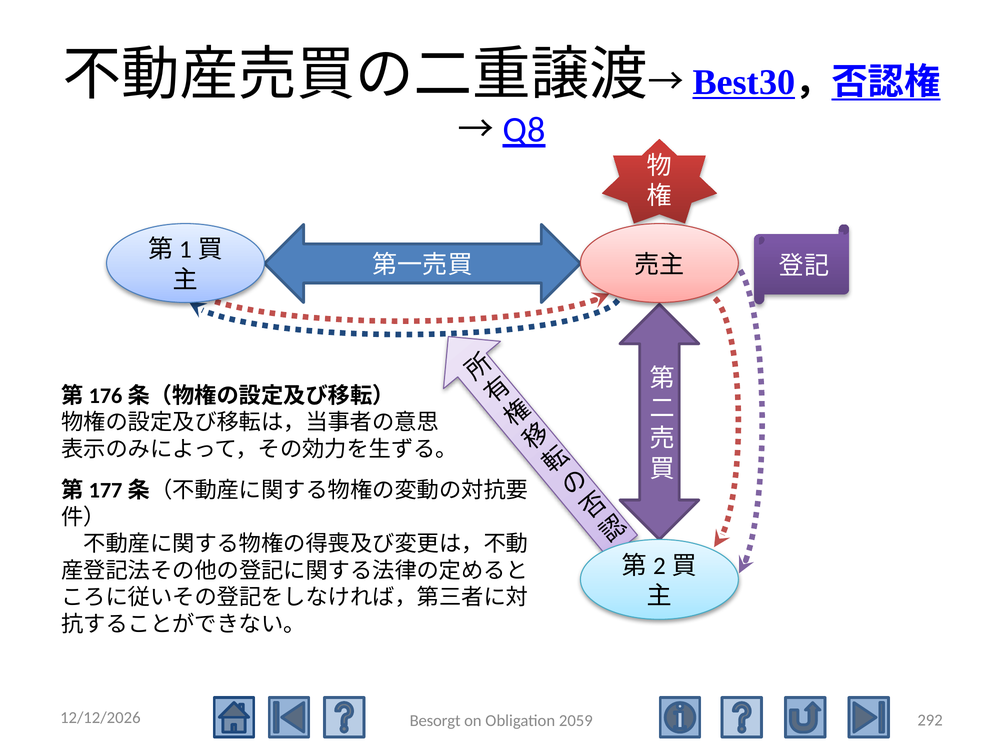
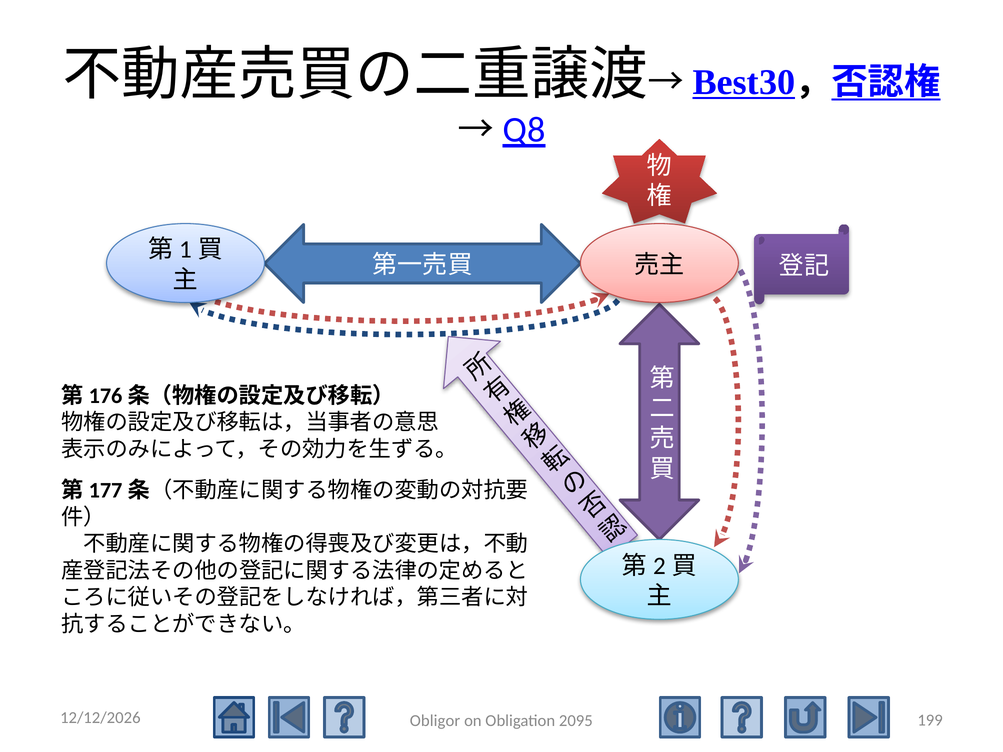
292: 292 -> 199 (930, 720)
Besorgt: Besorgt -> Obligor (435, 721)
2059: 2059 -> 2095 (576, 721)
